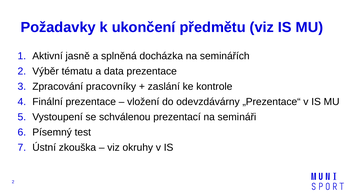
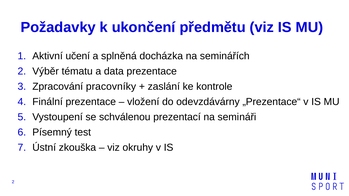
jasně: jasně -> učení (78, 56)
